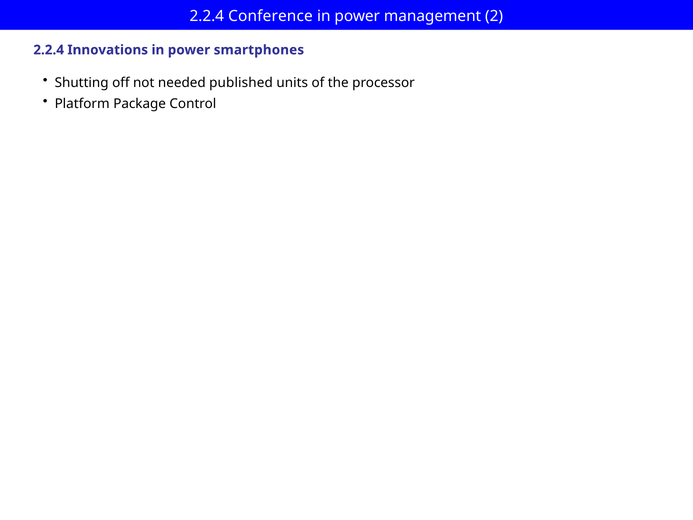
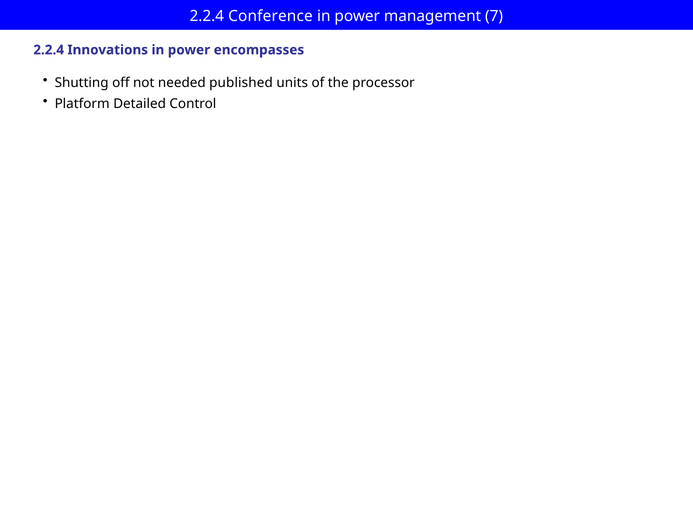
2: 2 -> 7 (494, 16)
smartphones: smartphones -> encompasses (259, 50)
Package: Package -> Detailed (140, 104)
